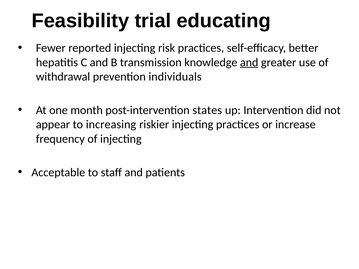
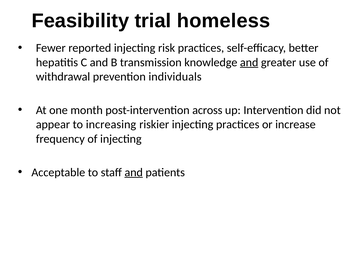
educating: educating -> homeless (224, 21)
states: states -> across (207, 110)
and underline: none -> present (134, 172)
